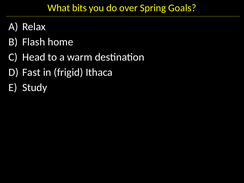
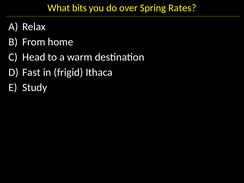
Goals: Goals -> Rates (182, 8)
Flash: Flash -> From (34, 42)
